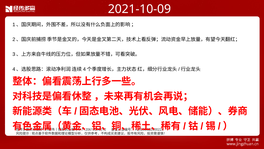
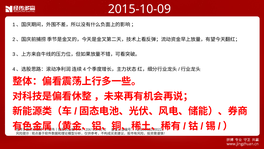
2021-10-09: 2021-10-09 -> 2015-10-09 (139, 9)
